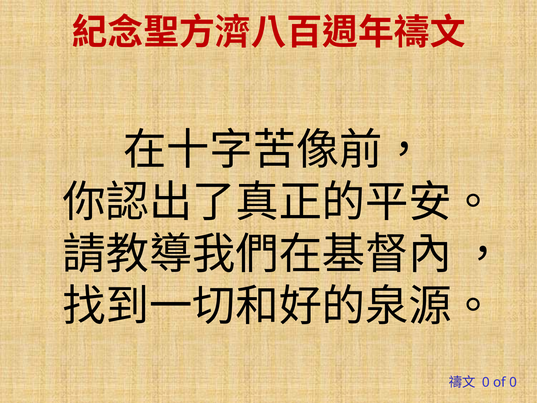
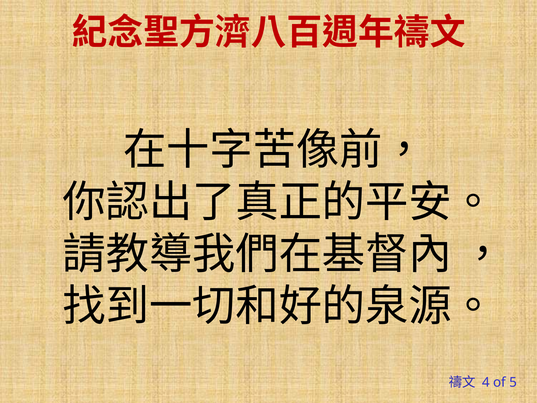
0: 0 -> 4 (486, 382)
of 0: 0 -> 5 (513, 382)
